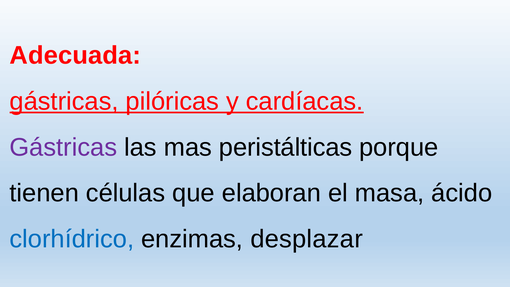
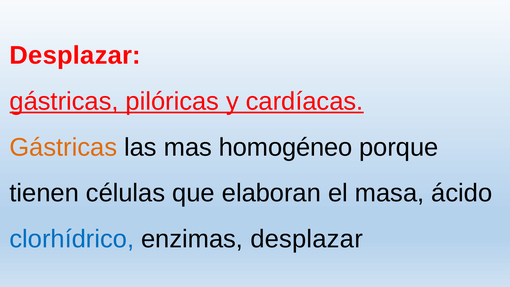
Adecuada: Adecuada -> Desplazar (75, 55)
Gástricas colour: purple -> orange (63, 147)
peristálticas: peristálticas -> homogéneo (286, 147)
